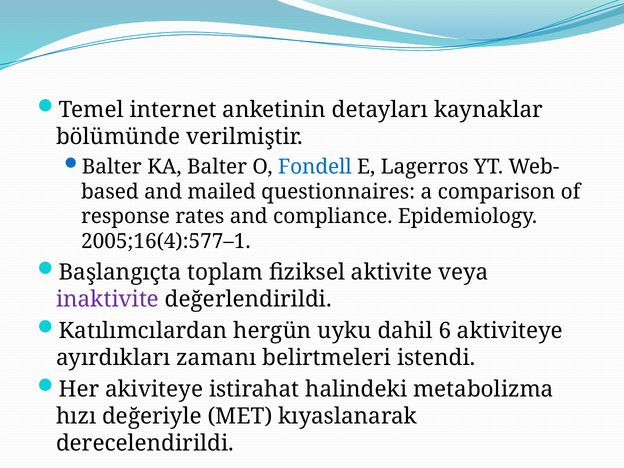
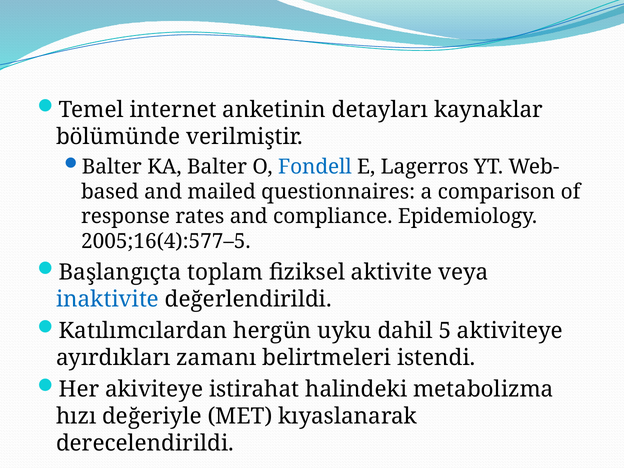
2005;16(4):577–1: 2005;16(4):577–1 -> 2005;16(4):577–5 (166, 242)
inaktivite colour: purple -> blue (108, 299)
6: 6 -> 5 (445, 331)
